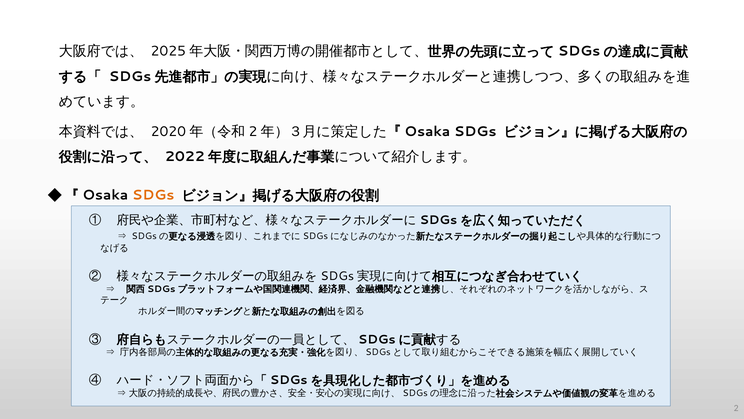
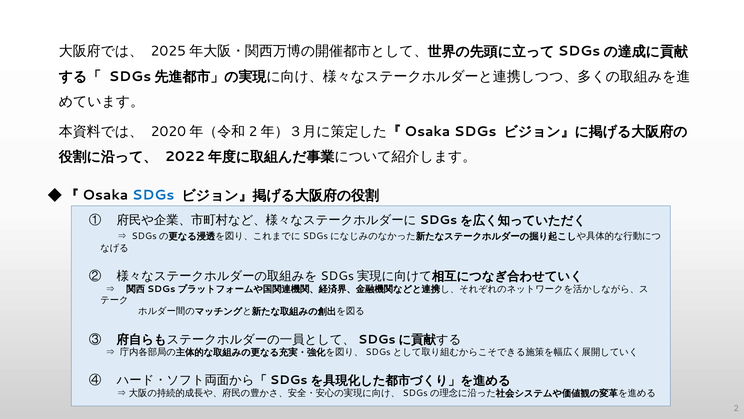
SDGs colour: orange -> blue (153, 195)
